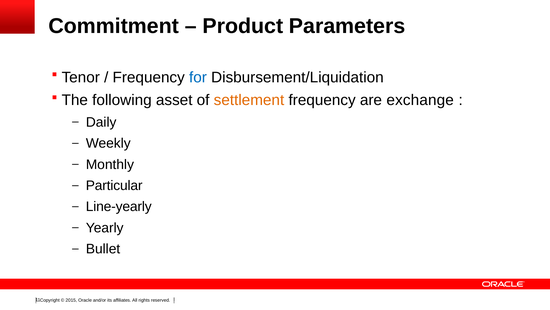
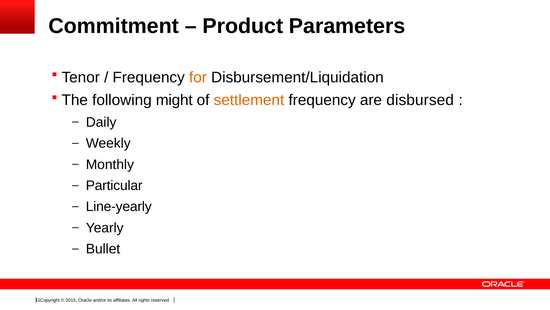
for colour: blue -> orange (198, 77)
asset: asset -> might (174, 100)
exchange: exchange -> disbursed (420, 100)
